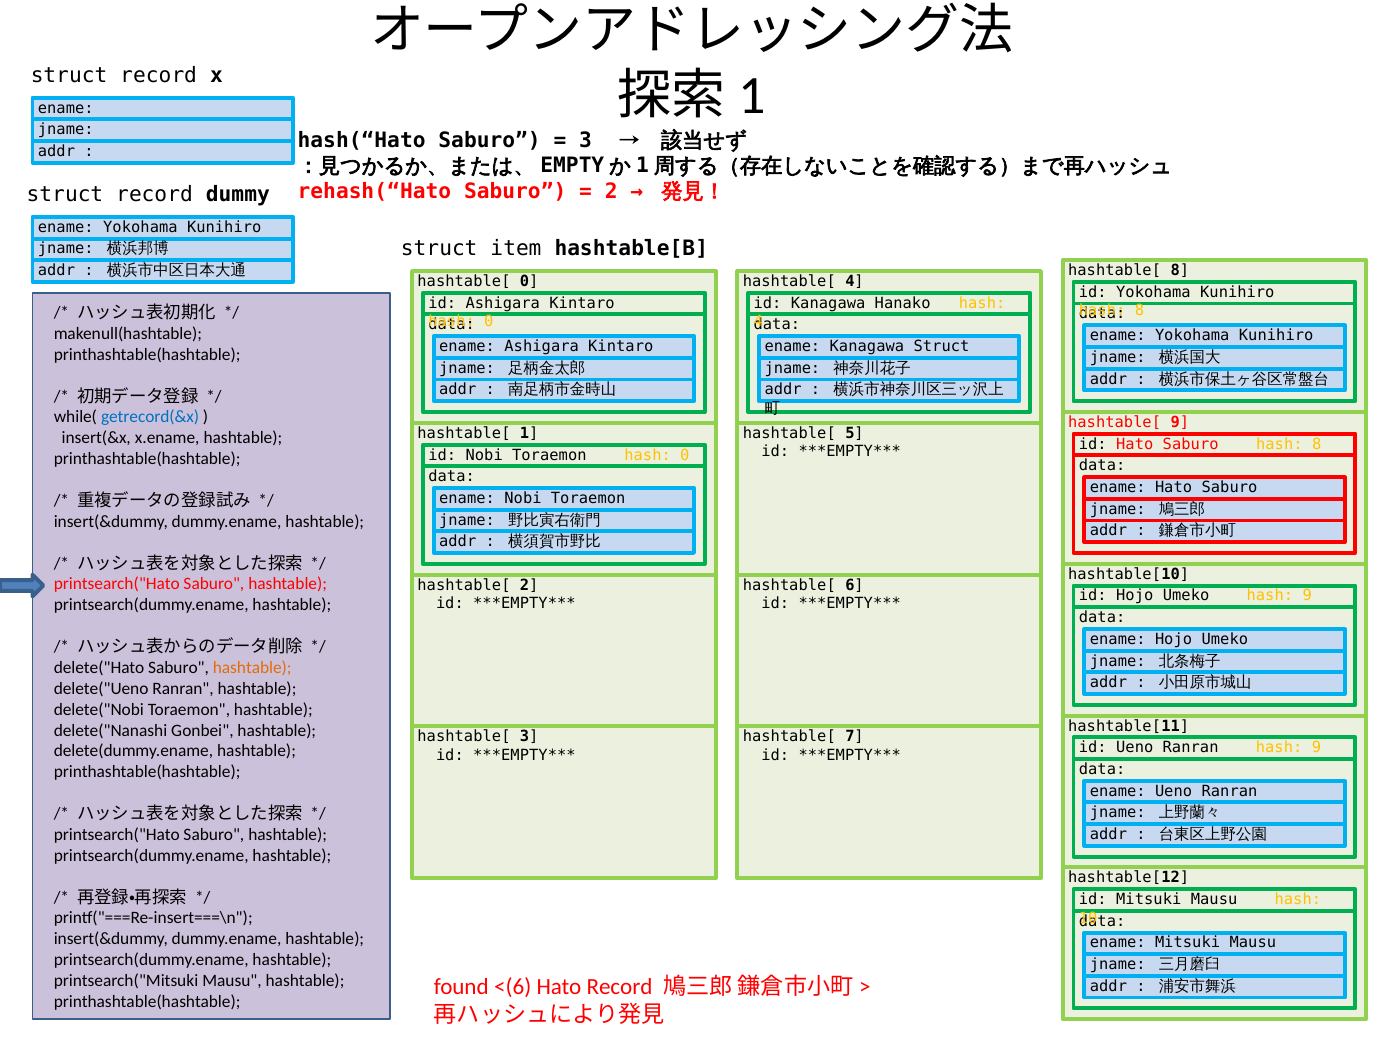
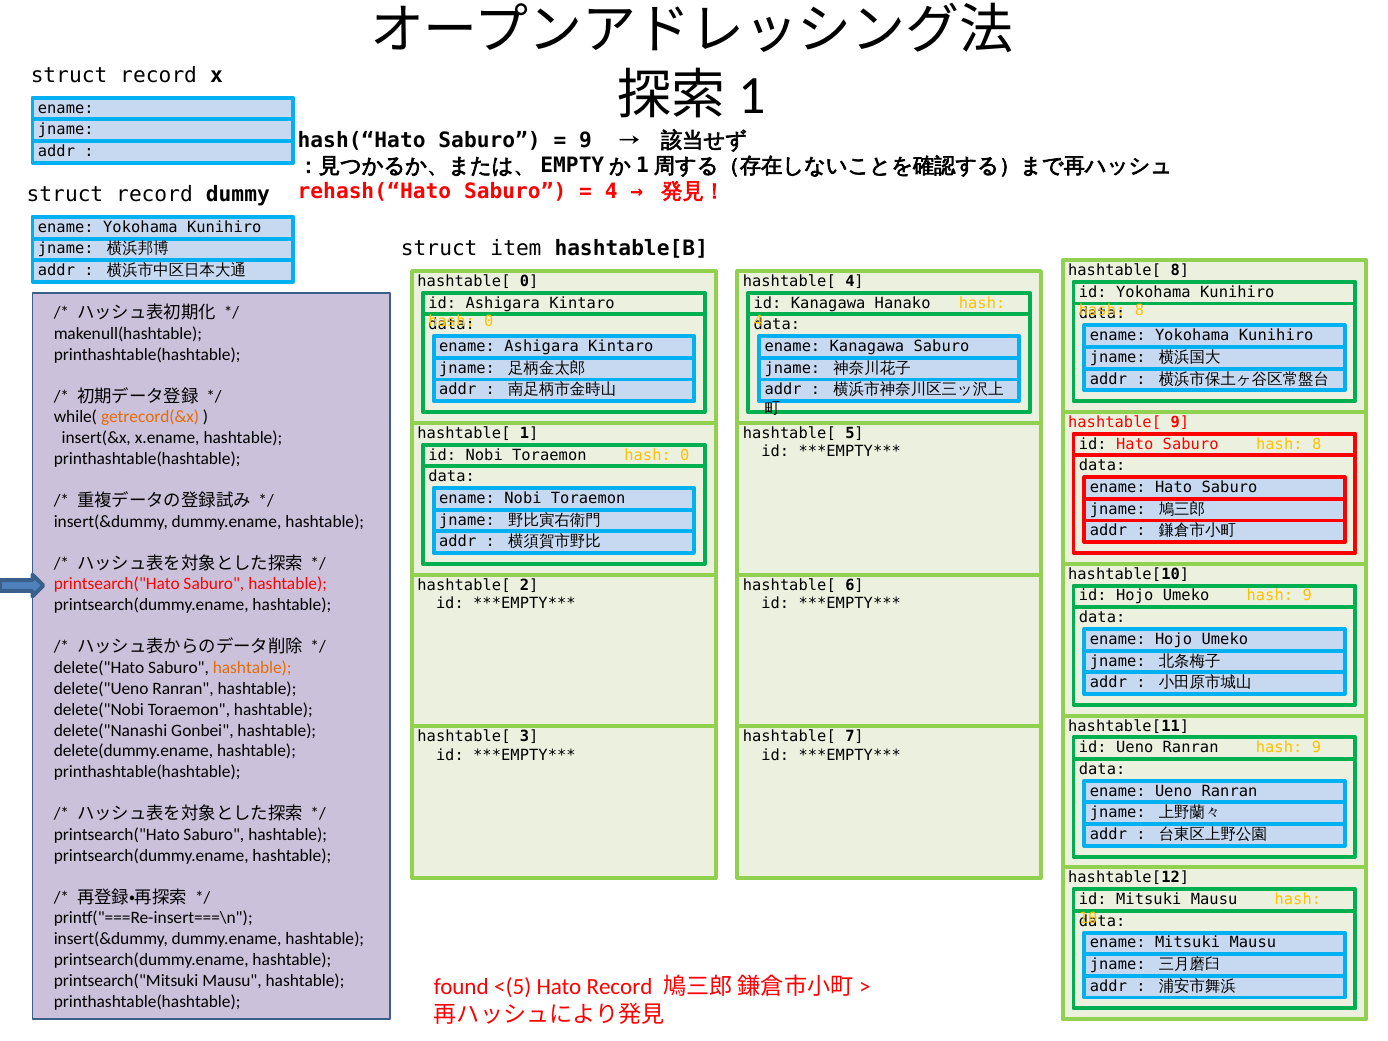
3: 3 -> 9 (586, 140)
2: 2 -> 4 (611, 191)
Kanagawa Struct: Struct -> Saburo (942, 347)
getrecord(&x colour: blue -> orange (150, 417)
<(6: <(6 -> <(5 (513, 987)
